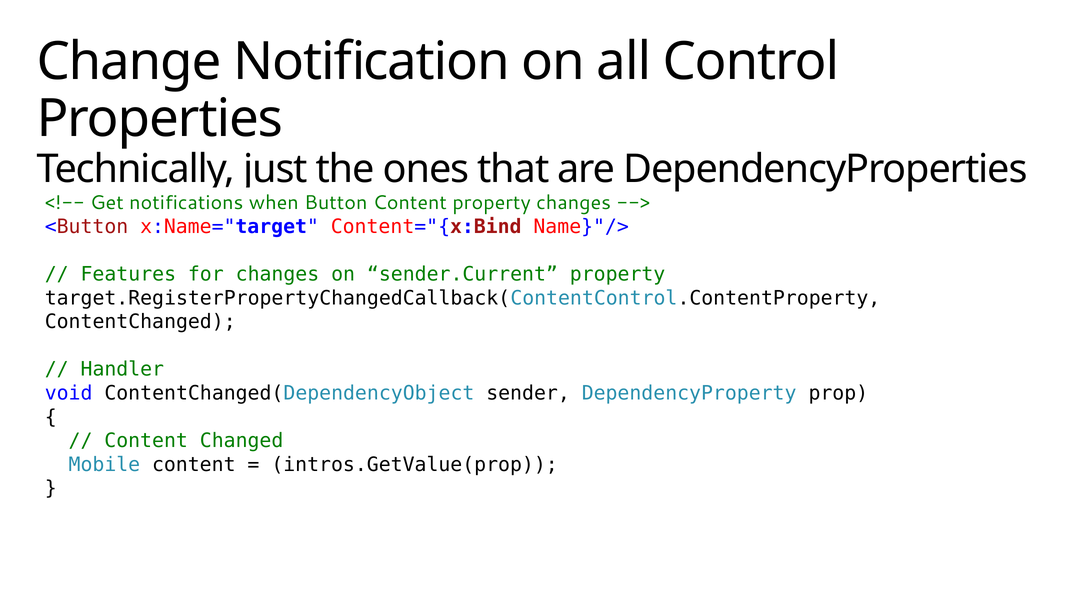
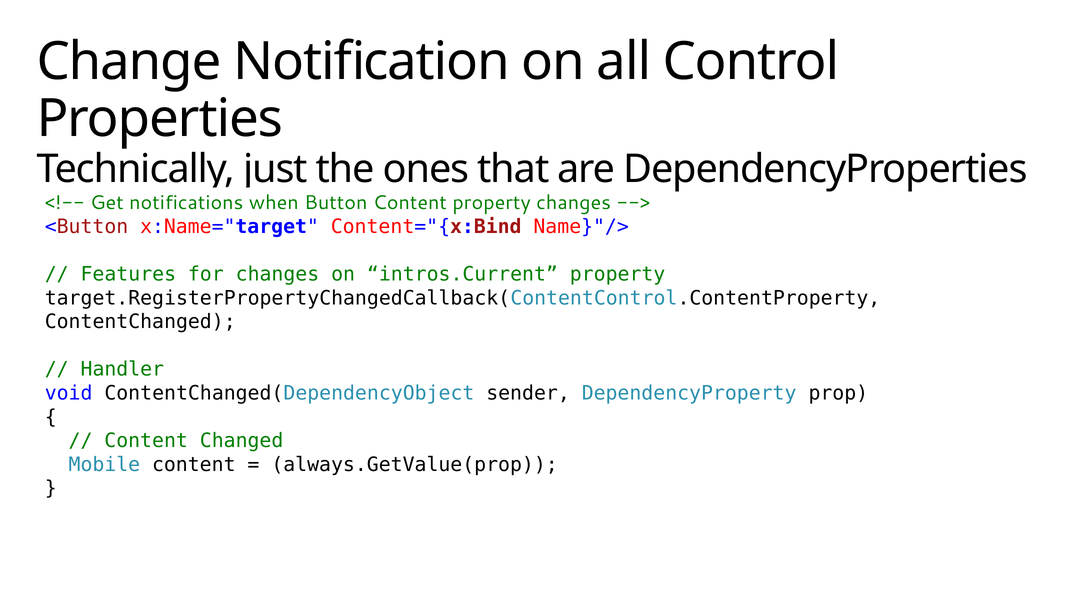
sender.Current: sender.Current -> intros.Current (462, 274)
intros.GetValue(prop: intros.GetValue(prop -> always.GetValue(prop (415, 464)
